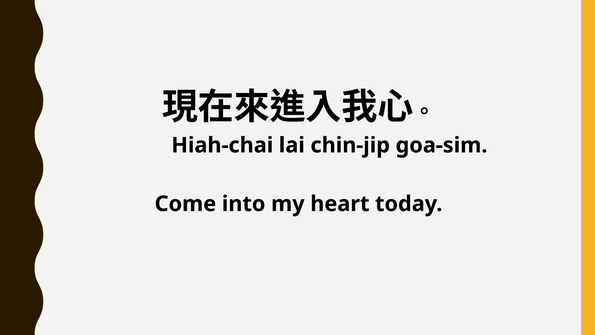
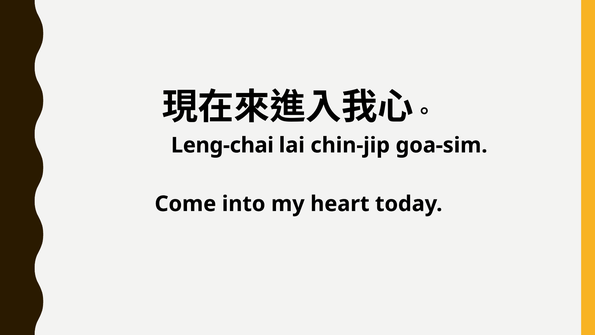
Hiah-chai: Hiah-chai -> Leng-chai (222, 145)
